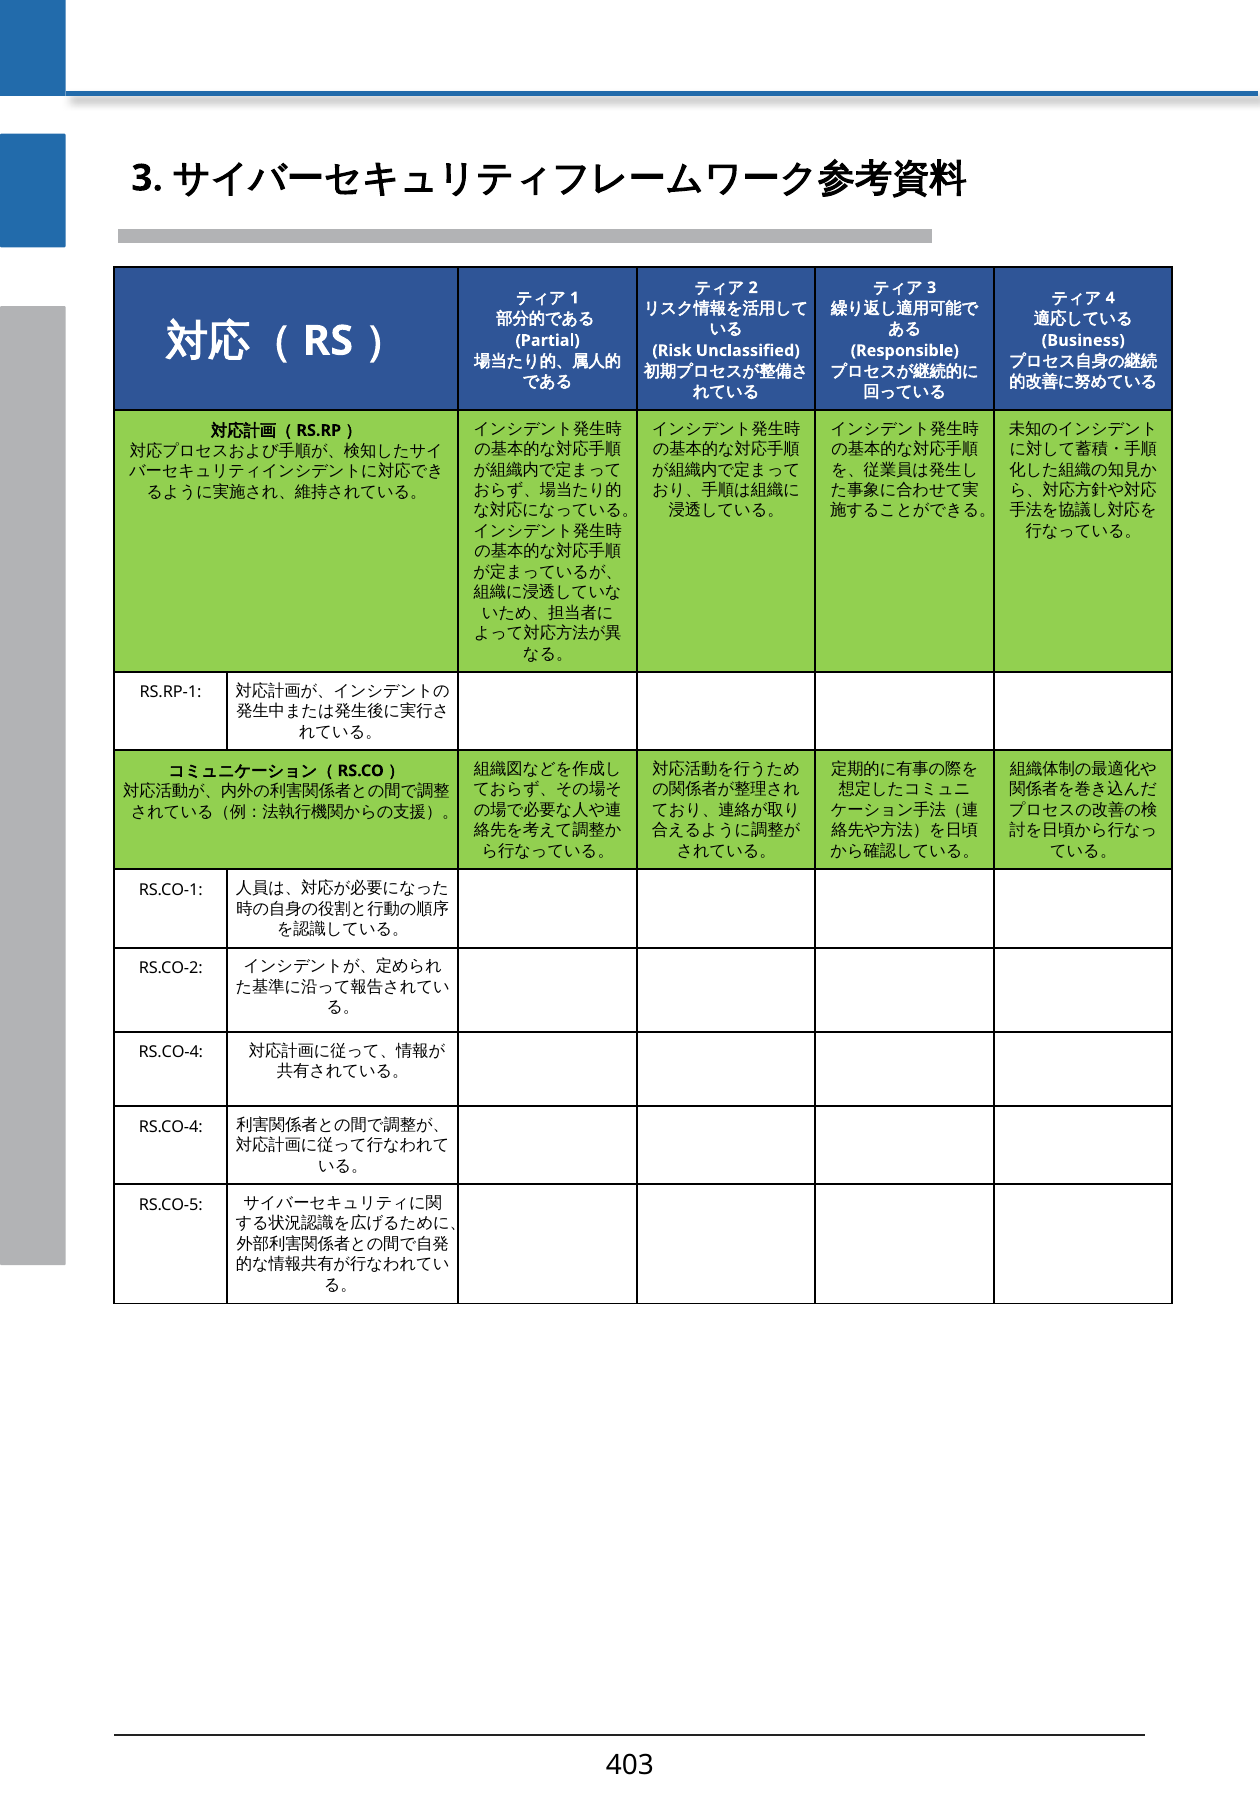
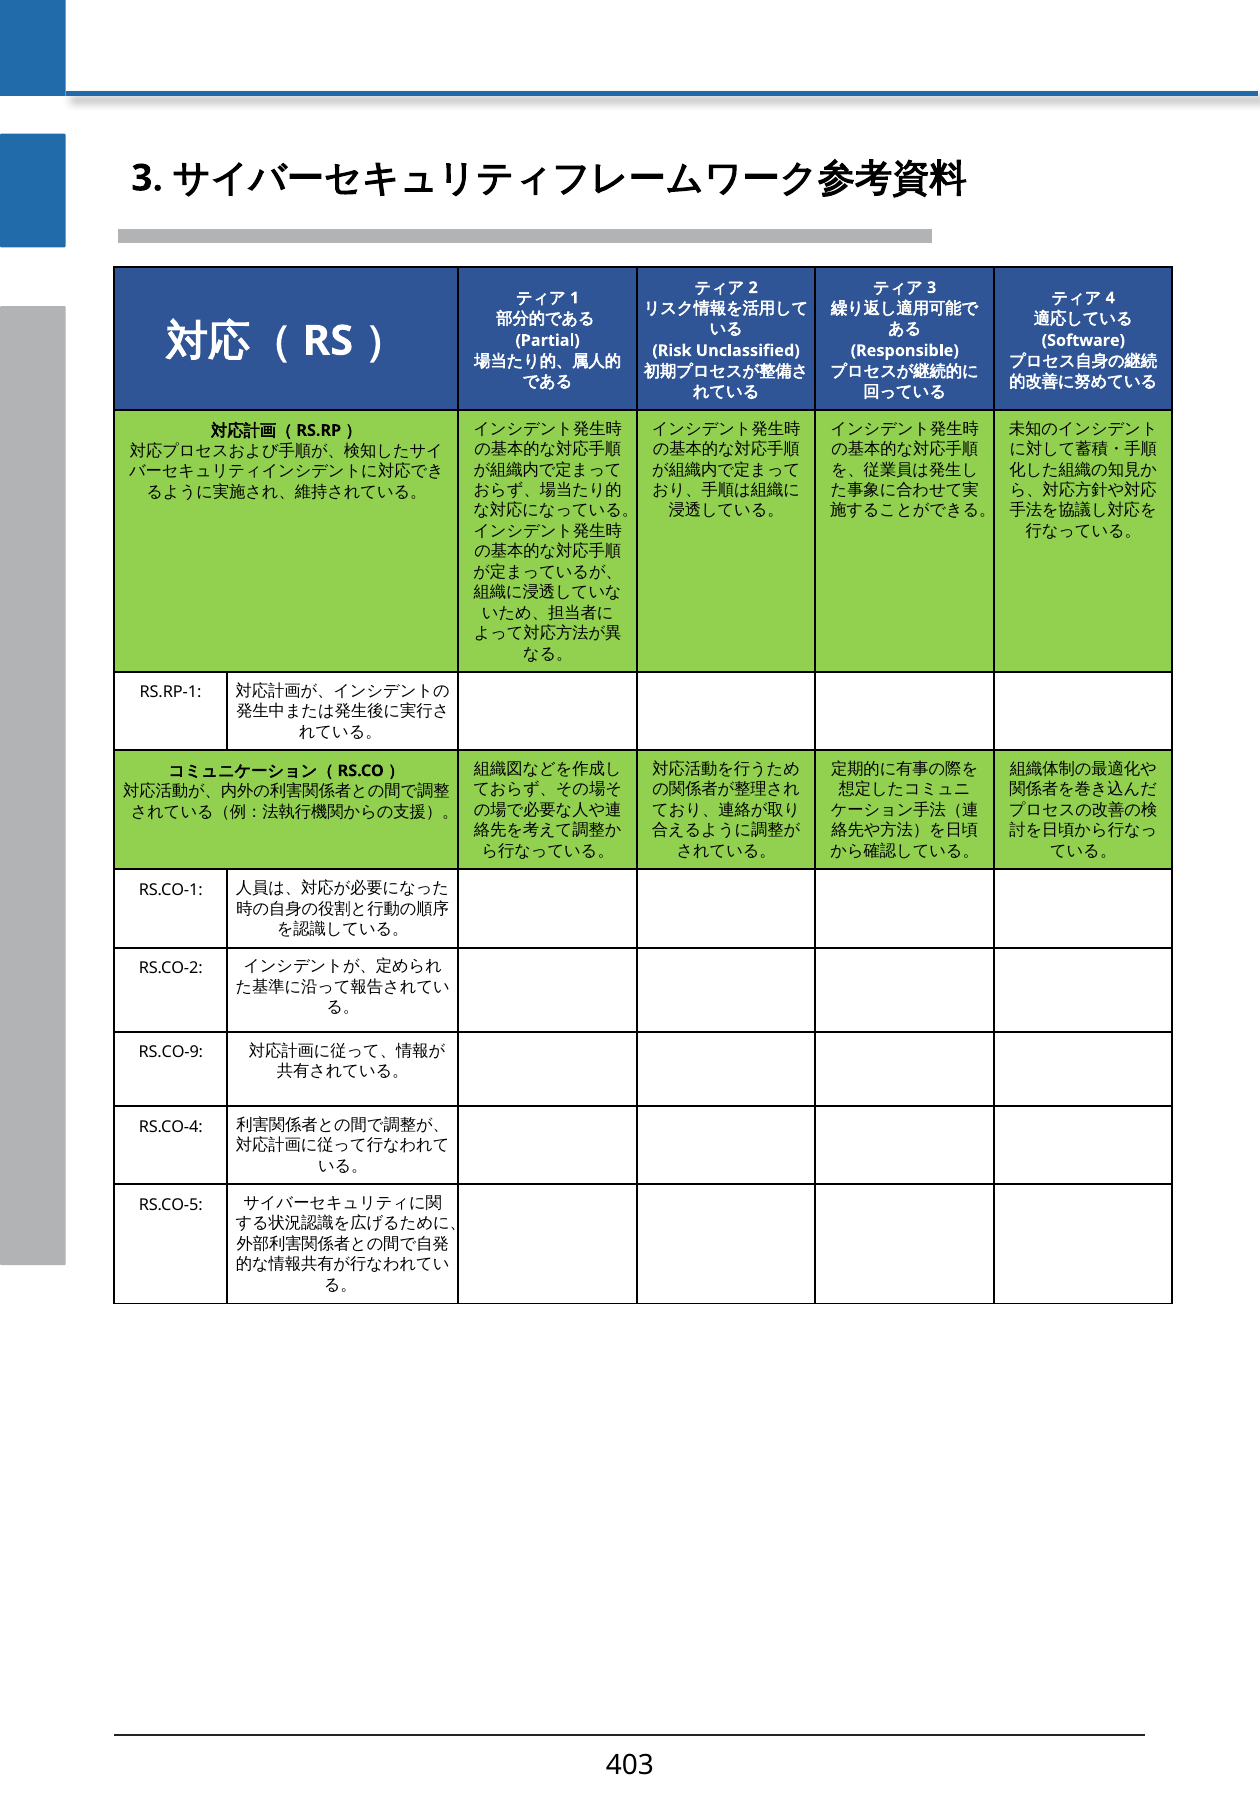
Business: Business -> Software (1083, 340)
RS.CO-4: RS.CO-4 -> RS.CO-9 (171, 1052)
